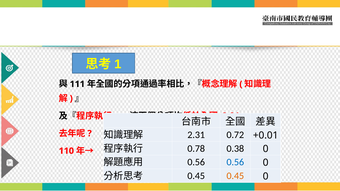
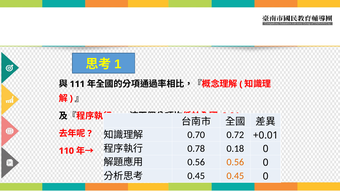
2.31: 2.31 -> 0.70 (196, 135)
0.38: 0.38 -> 0.18 (235, 149)
0.56 colour: blue -> orange (235, 162)
